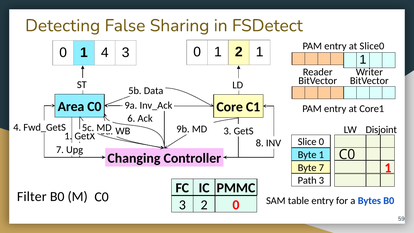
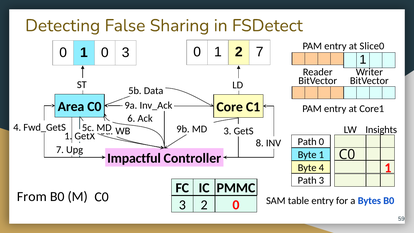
2 1: 1 -> 7 (260, 52)
1 4: 4 -> 0 (105, 52)
Disjoint: Disjoint -> Insights (381, 130)
Slice: Slice -> Path (307, 142)
Changing: Changing -> Impactful (134, 158)
Byte 7: 7 -> 4 (321, 168)
Filter: Filter -> From (32, 196)
